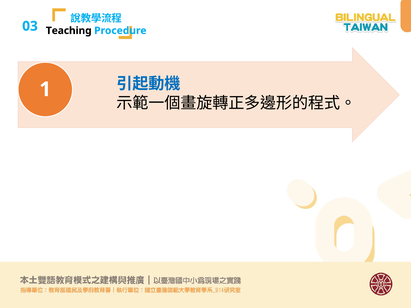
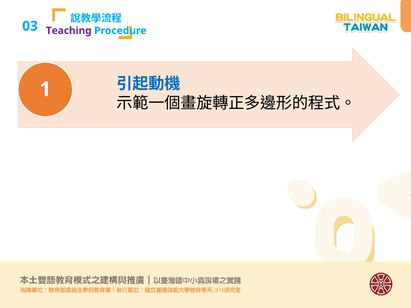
Teaching colour: black -> purple (69, 31)
